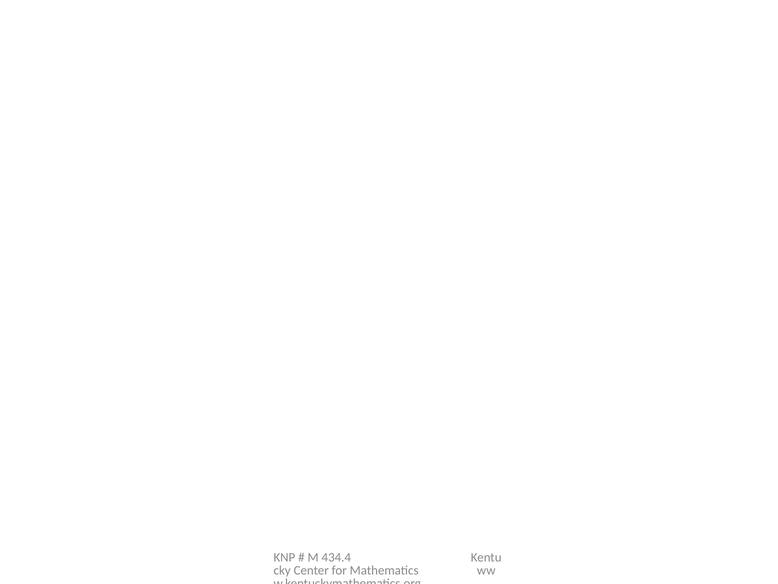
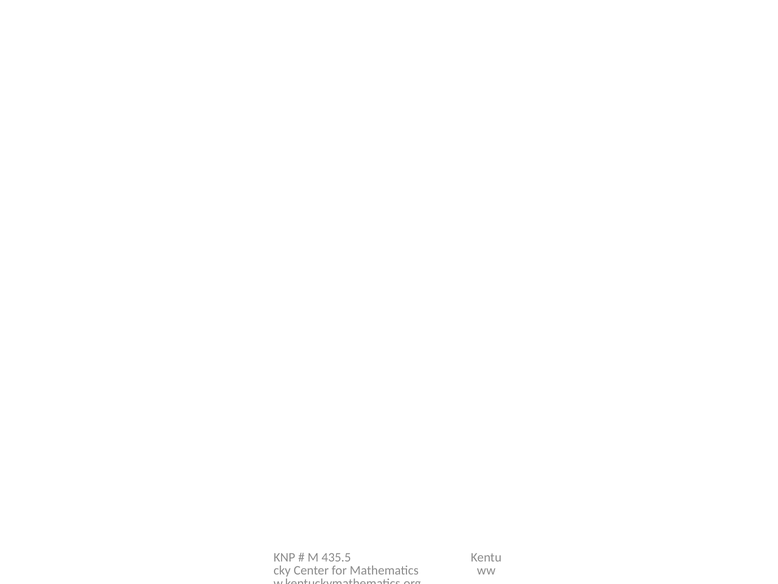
434.4: 434.4 -> 435.5 (336, 557)
